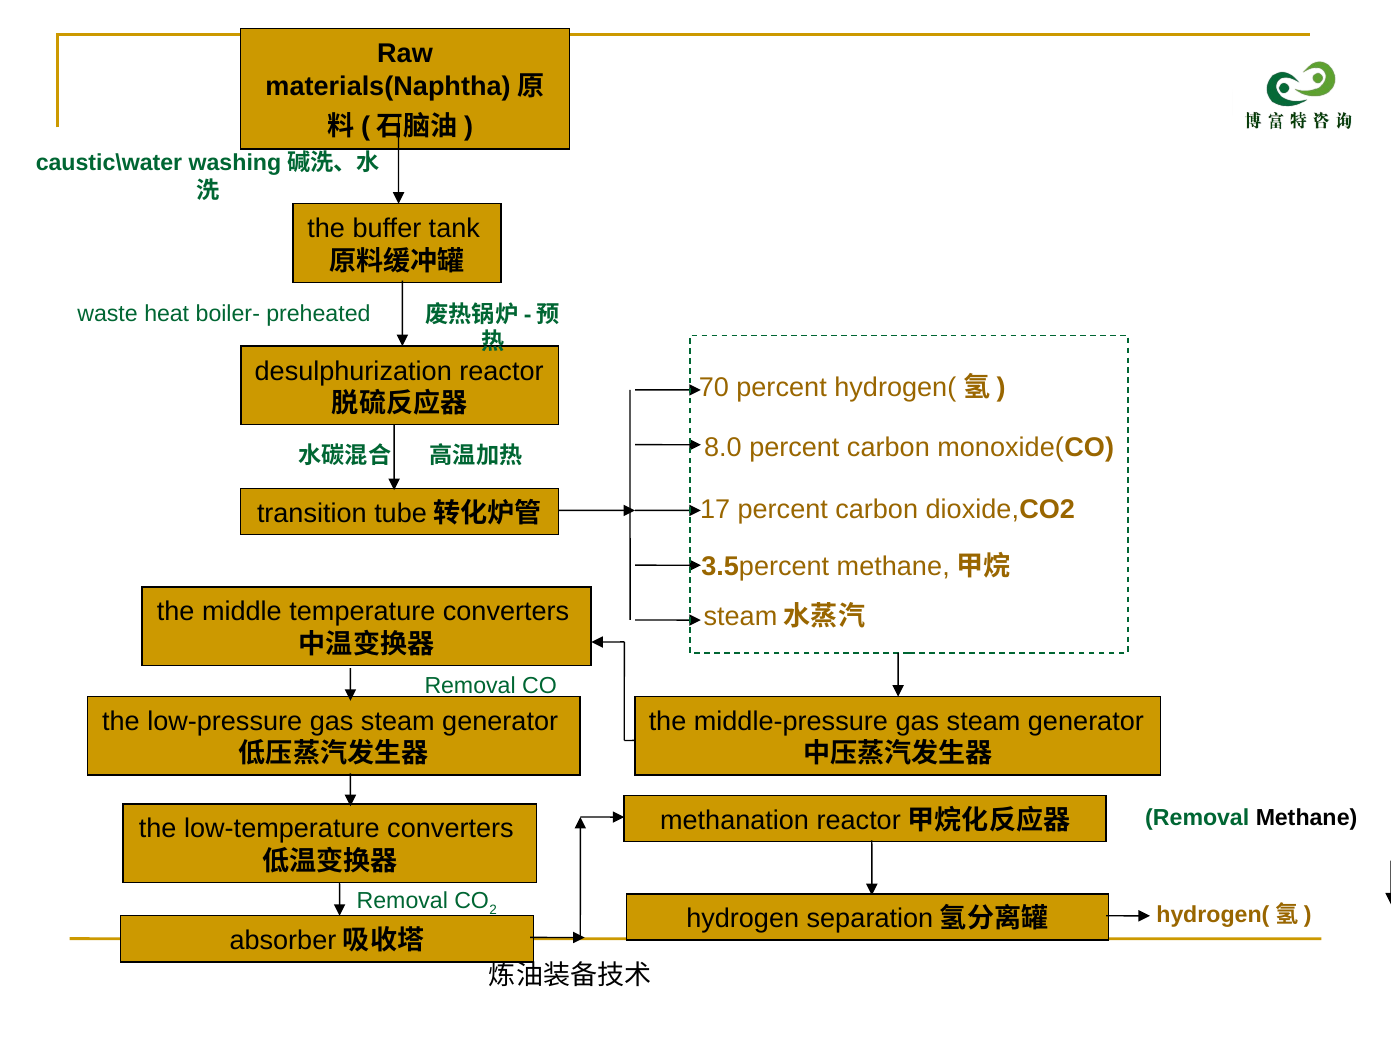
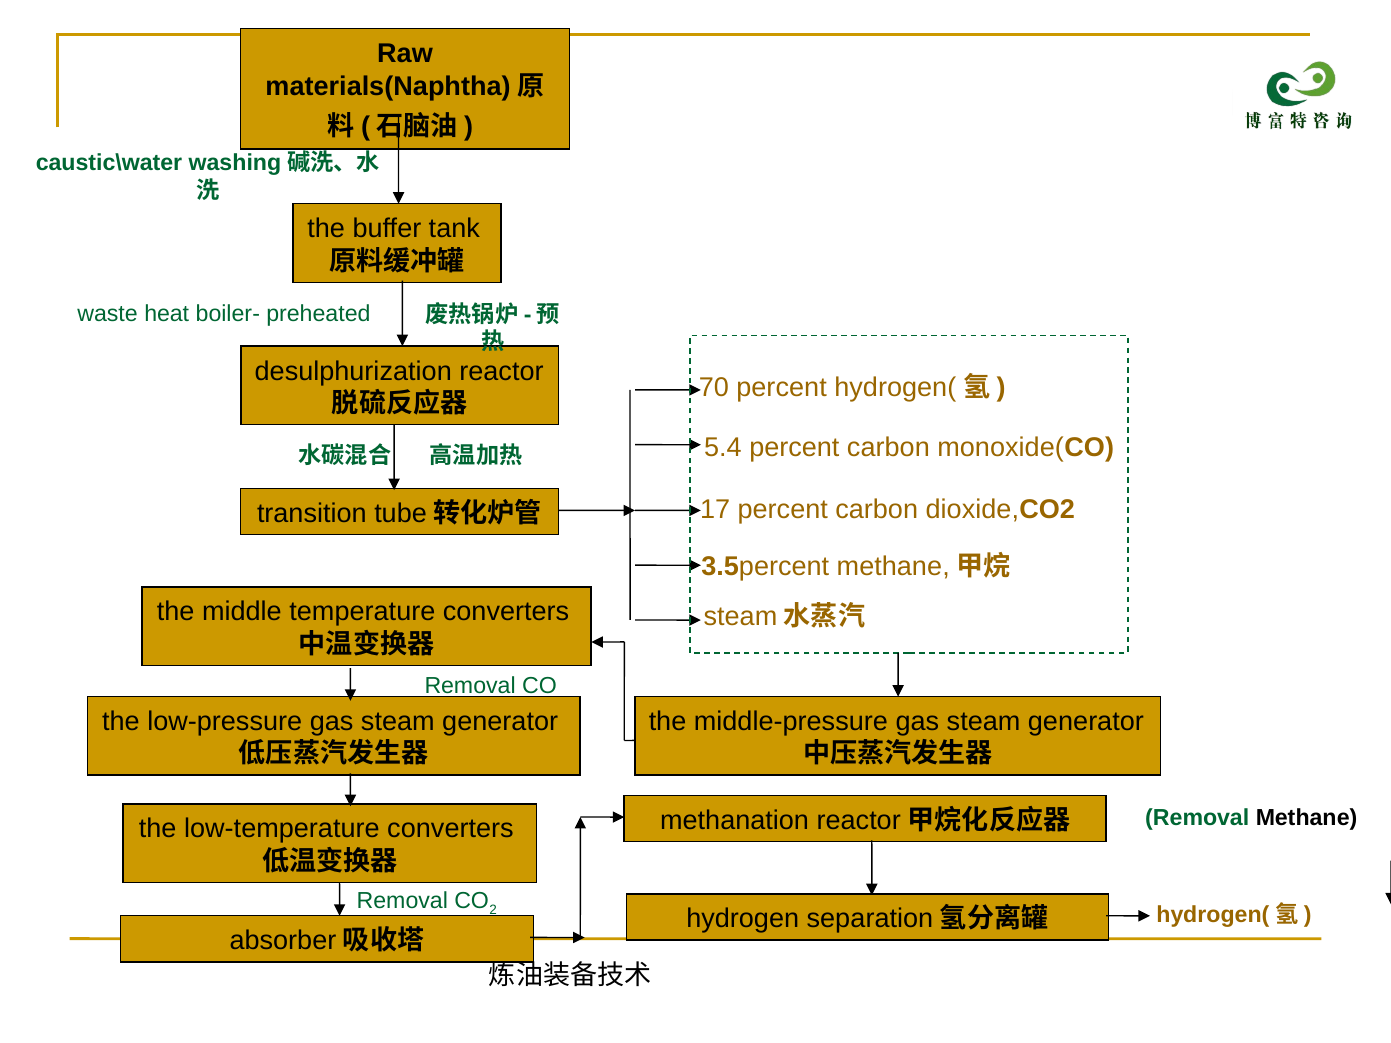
8.0: 8.0 -> 5.4 (723, 448)
